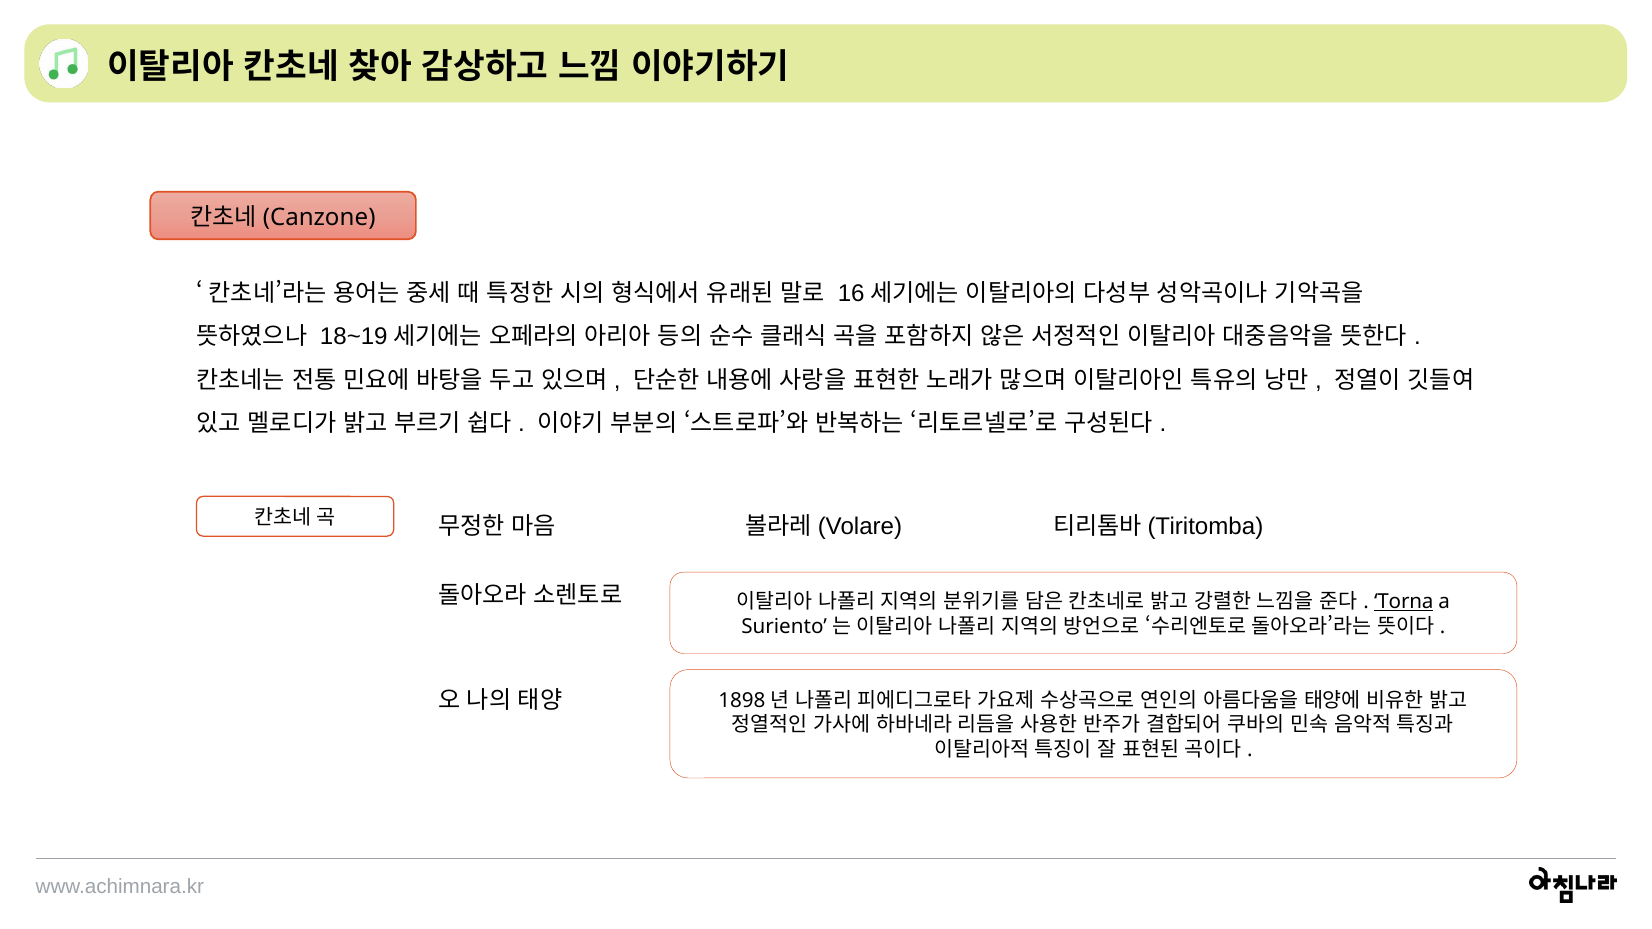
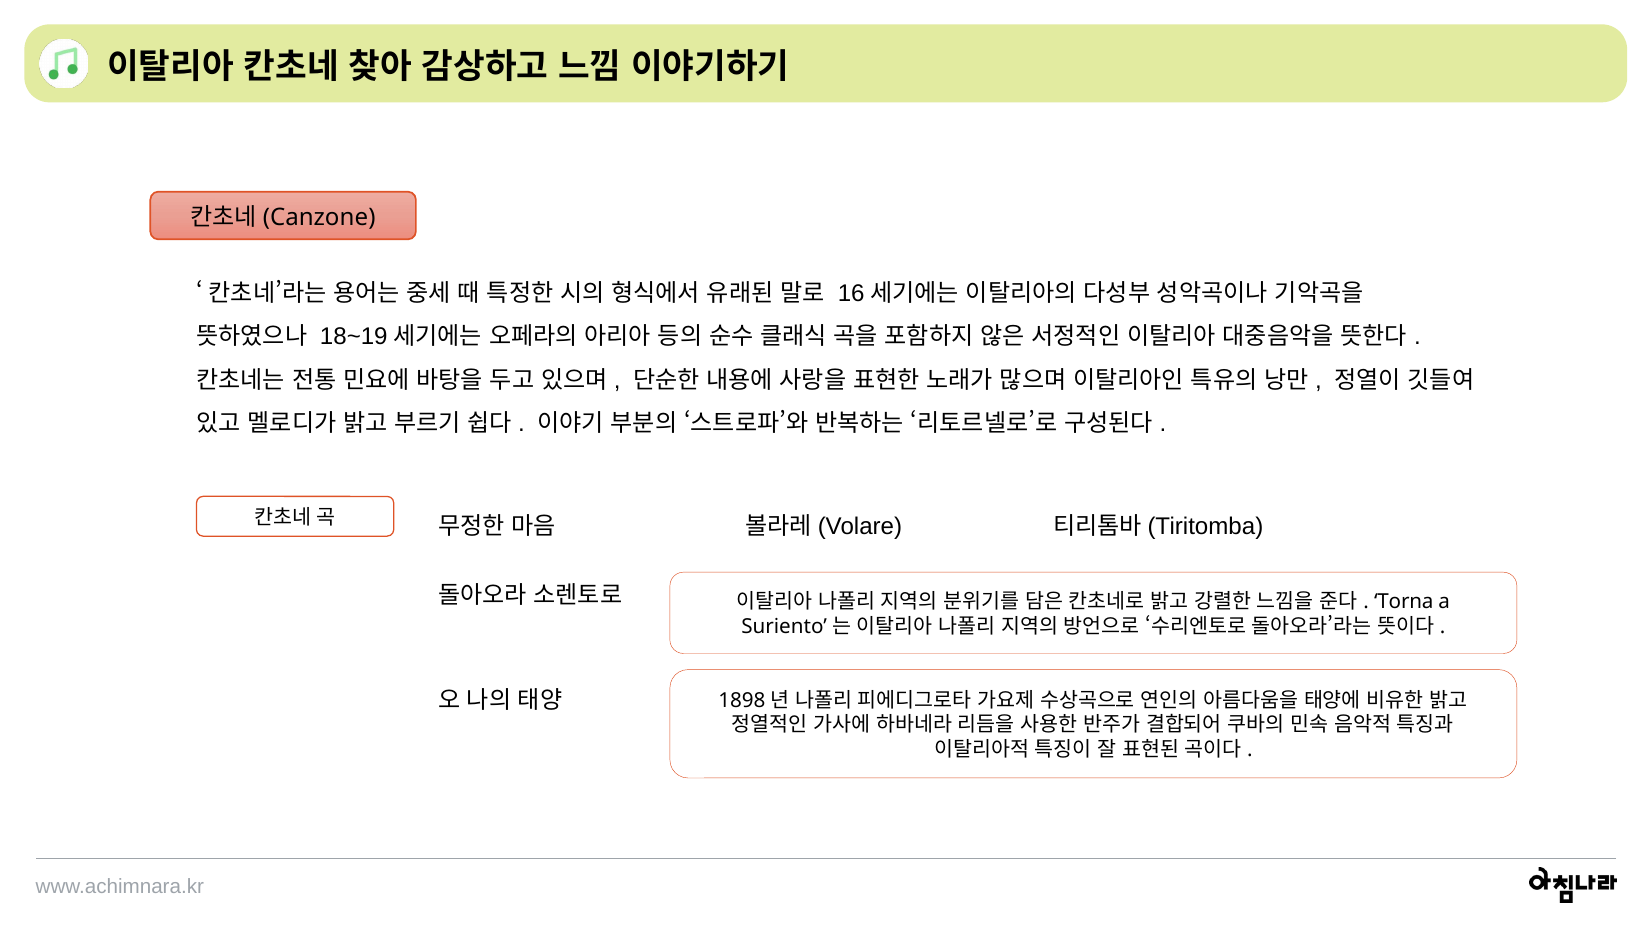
Torna underline: present -> none (1404, 602)
